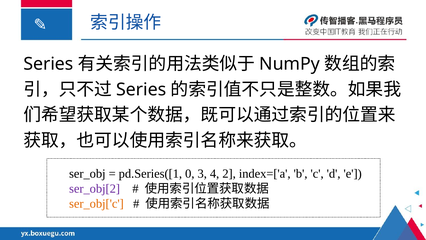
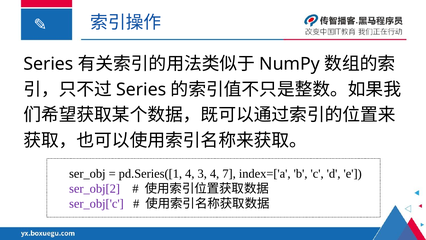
pd.Series([1 0: 0 -> 4 (190, 174)
2: 2 -> 7 (229, 174)
ser_obj['c colour: orange -> purple (96, 203)
